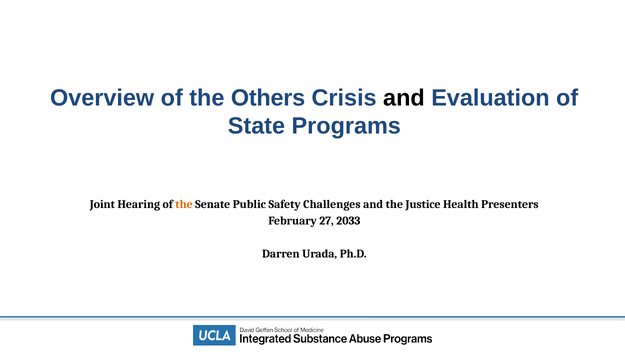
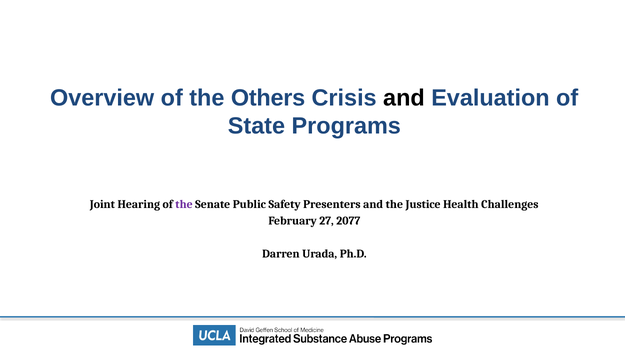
the colour: orange -> purple (184, 204)
Challenges: Challenges -> Presenters (332, 204)
Presenters: Presenters -> Challenges (510, 204)
2033: 2033 -> 2077 (348, 221)
